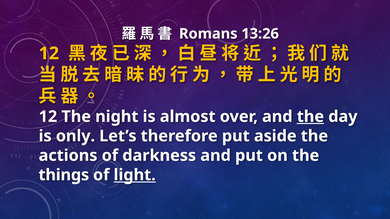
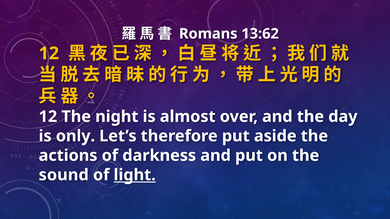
13:26: 13:26 -> 13:62 (260, 34)
the underline: present -> none (310, 117)
things: things -> sound (64, 175)
